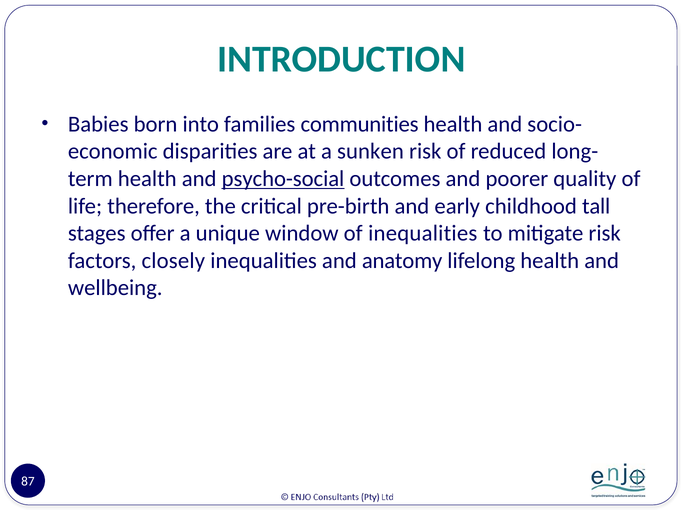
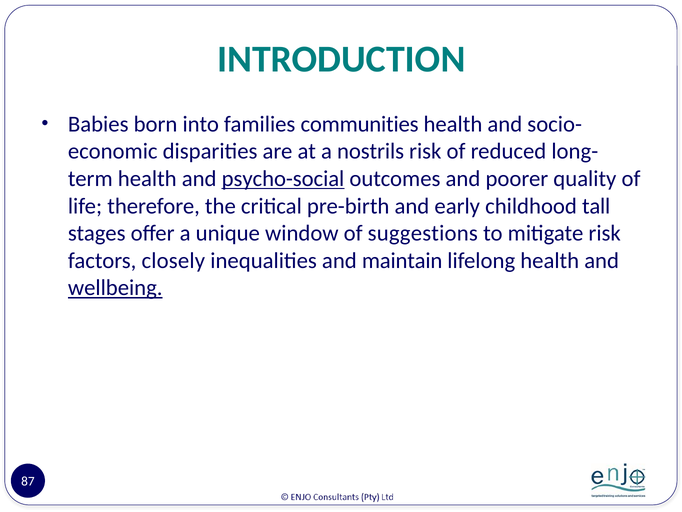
sunken: sunken -> nostrils (371, 151)
of inequalities: inequalities -> suggestions (423, 233)
anatomy: anatomy -> maintain (402, 260)
wellbeing underline: none -> present (115, 288)
